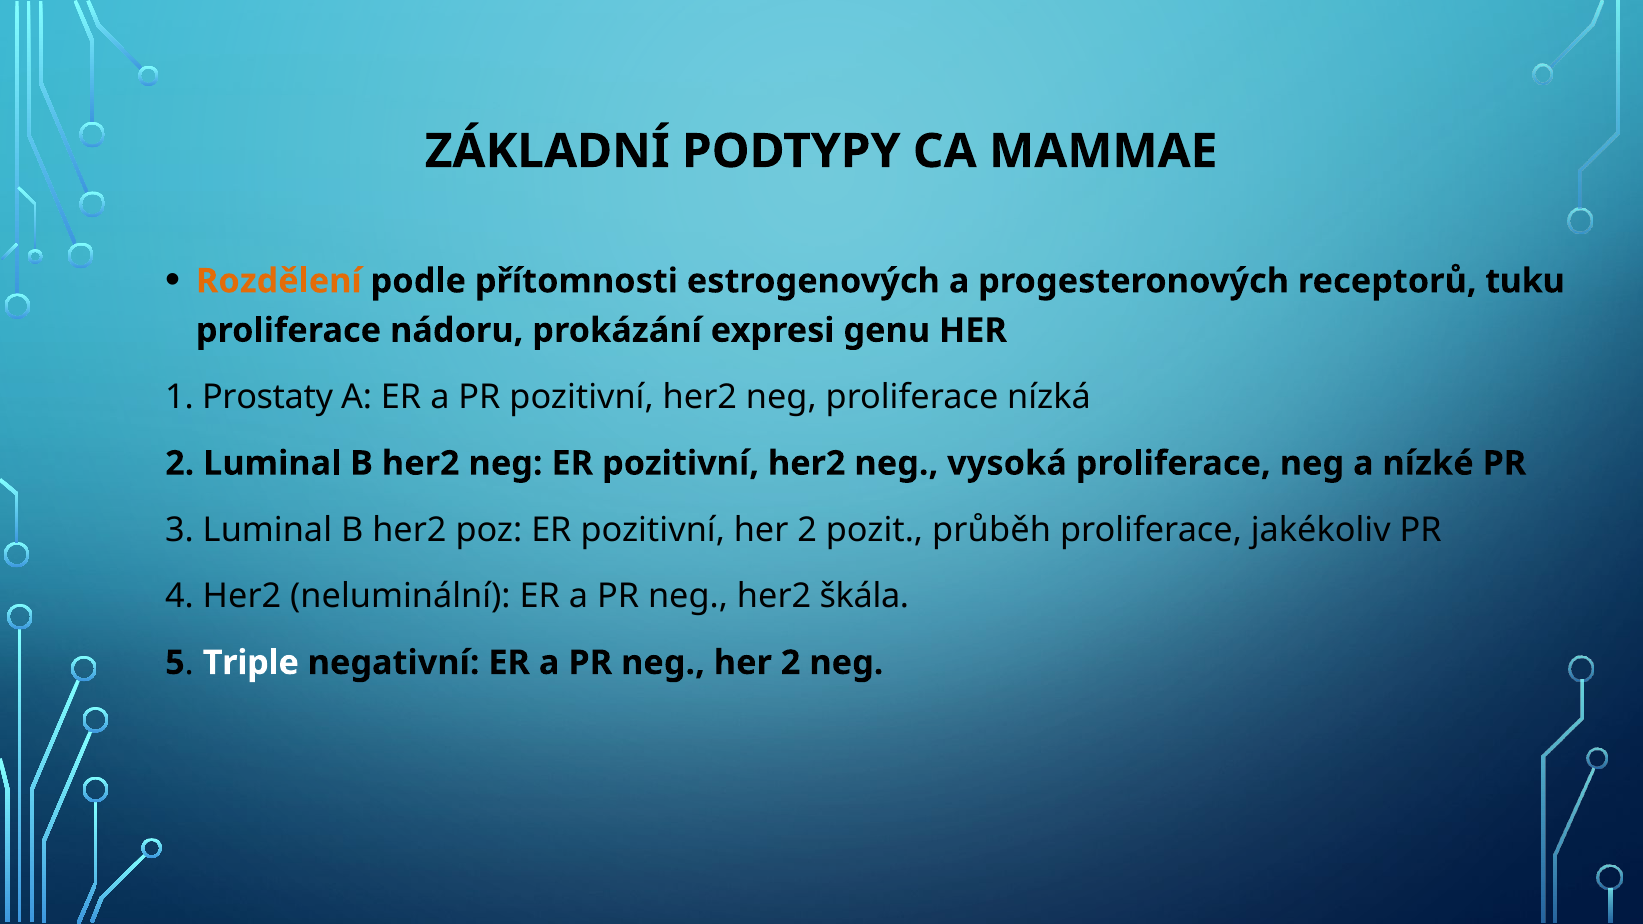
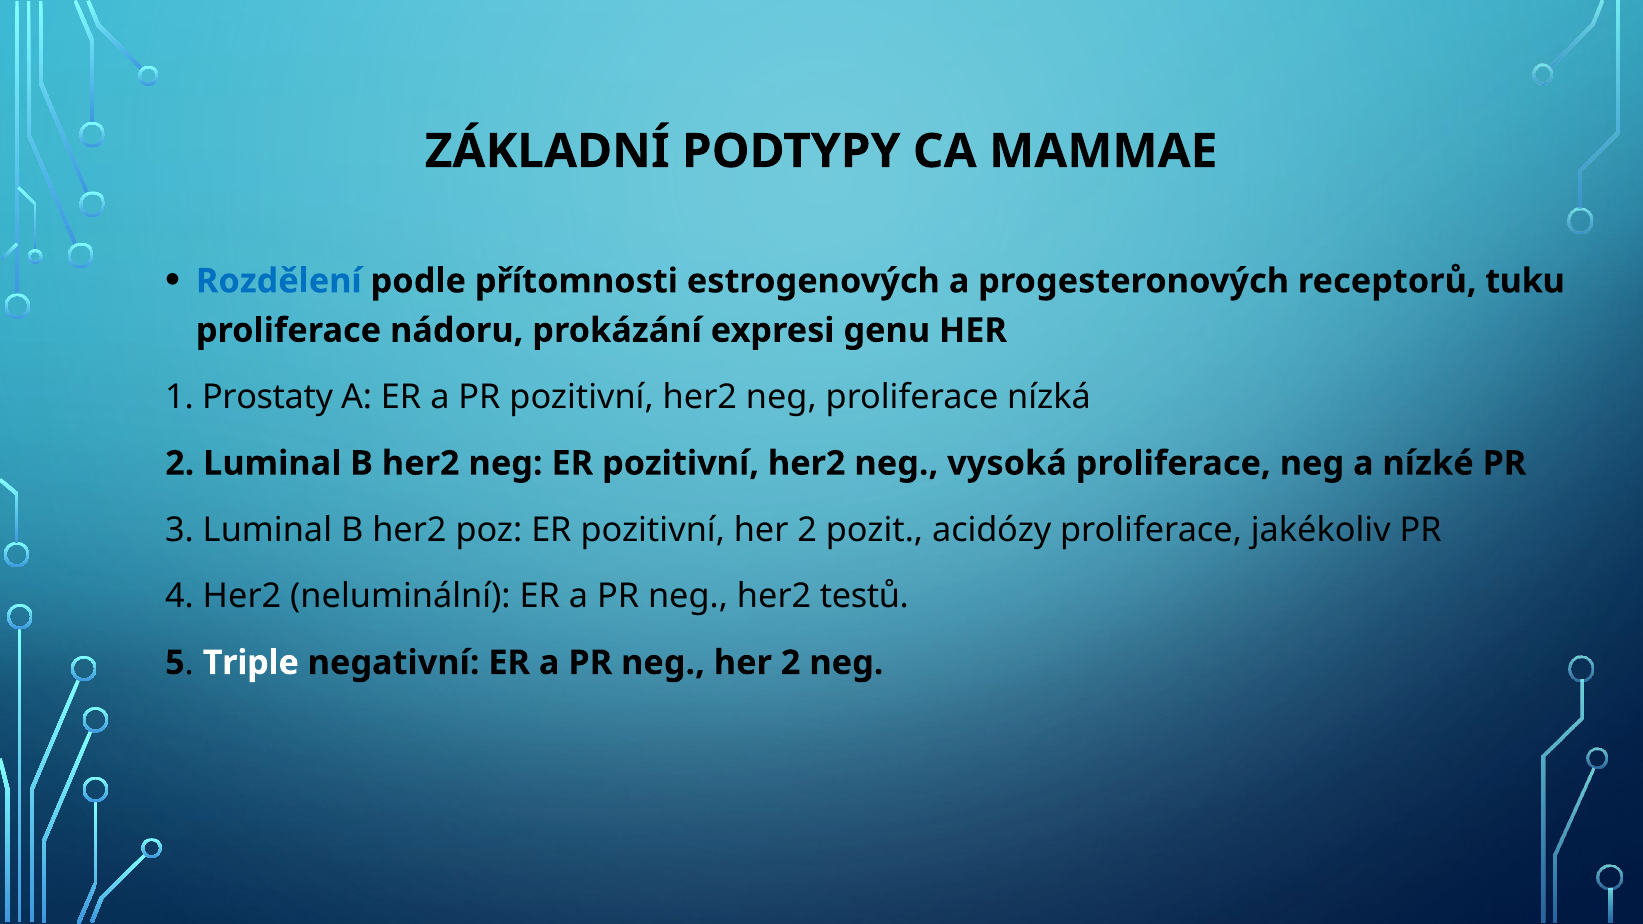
Rozdělení colour: orange -> blue (279, 281)
průběh: průběh -> acidózy (992, 530)
škála: škála -> testů (864, 596)
